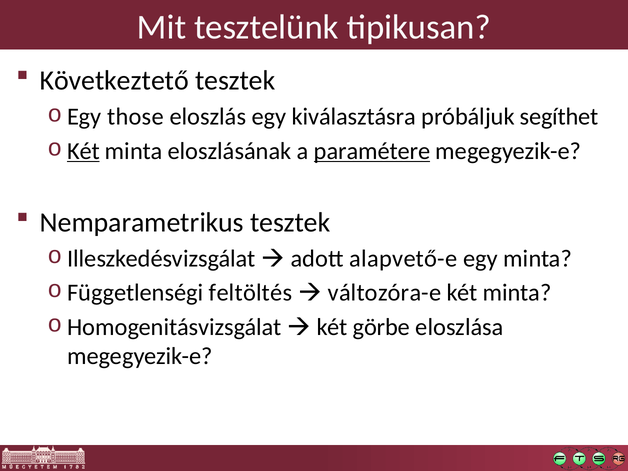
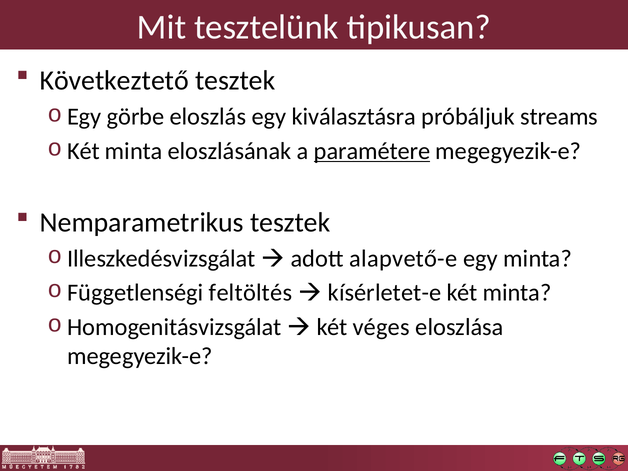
those: those -> görbe (136, 117)
segíthet: segíthet -> streams (559, 117)
Két underline: present -> none (83, 151)
változóra-e: változóra-e -> kísérletet-e (385, 293)
görbe: görbe -> véges (381, 327)
